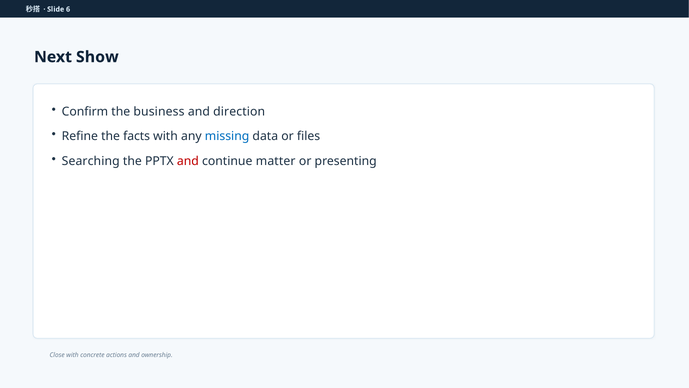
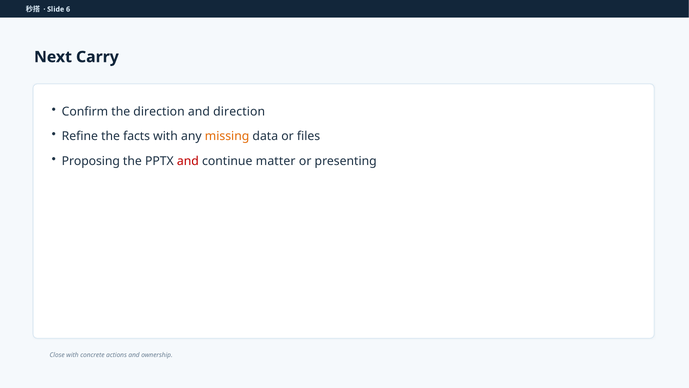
Show: Show -> Carry (97, 57)
the business: business -> direction (159, 112)
missing colour: blue -> orange (227, 136)
Searching: Searching -> Proposing (91, 161)
